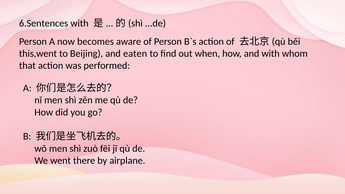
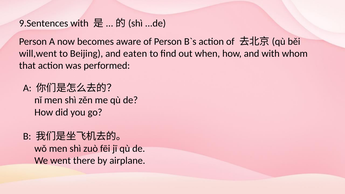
6.Sentences: 6.Sentences -> 9.Sentences (44, 23)
this,went: this,went -> will,went (38, 54)
